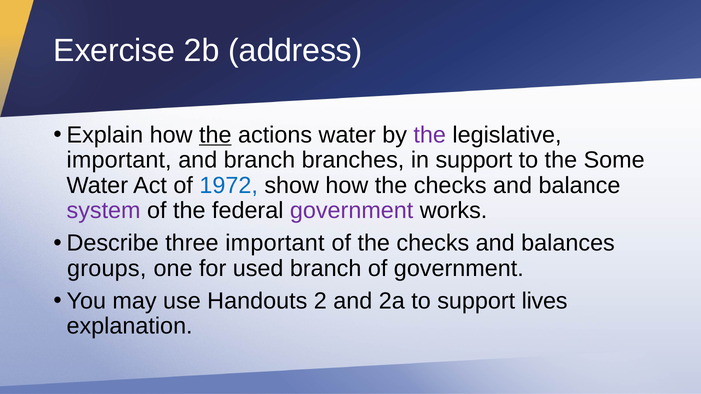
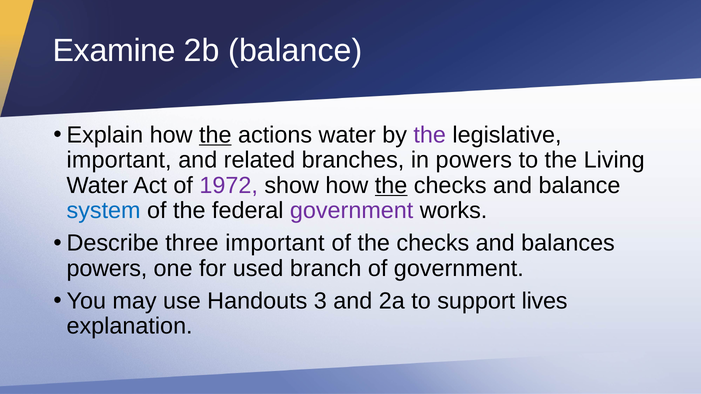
Exercise: Exercise -> Examine (114, 51)
2b address: address -> balance (295, 51)
and branch: branch -> related (259, 160)
in support: support -> powers (474, 160)
Some: Some -> Living (614, 160)
1972 colour: blue -> purple (229, 186)
the underline: none -> present (391, 186)
system colour: purple -> blue (104, 211)
groups: groups -> powers (107, 269)
2: 2 -> 3 (320, 301)
